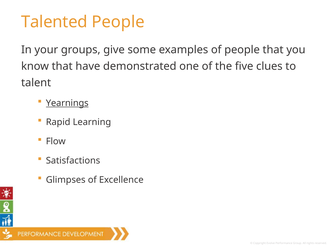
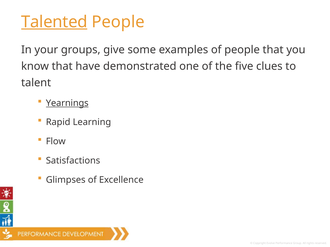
Talented underline: none -> present (54, 22)
